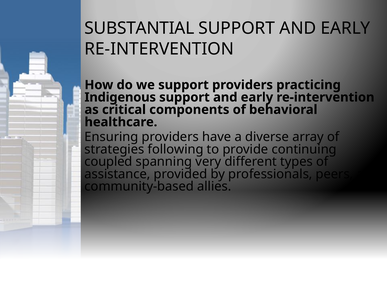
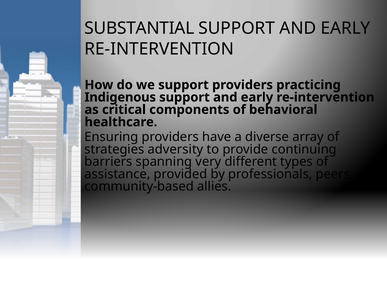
following: following -> adversity (175, 149)
coupled: coupled -> barriers (108, 162)
